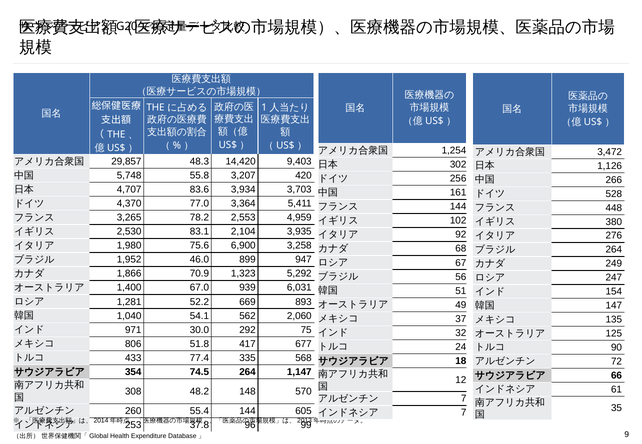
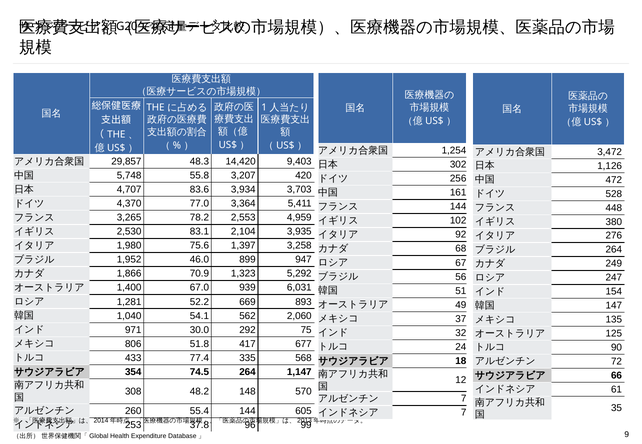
266: 266 -> 472 (614, 180)
6,900: 6,900 -> 1,397 (243, 246)
